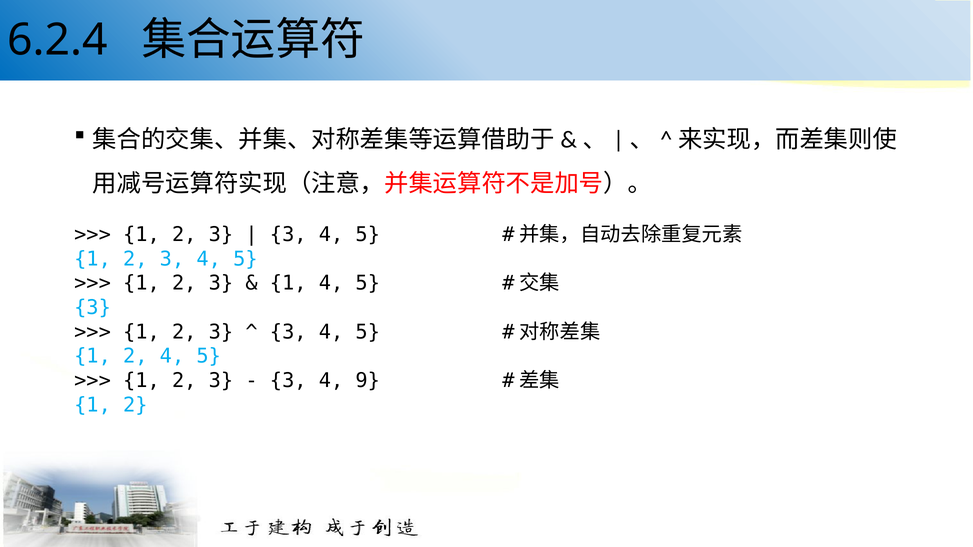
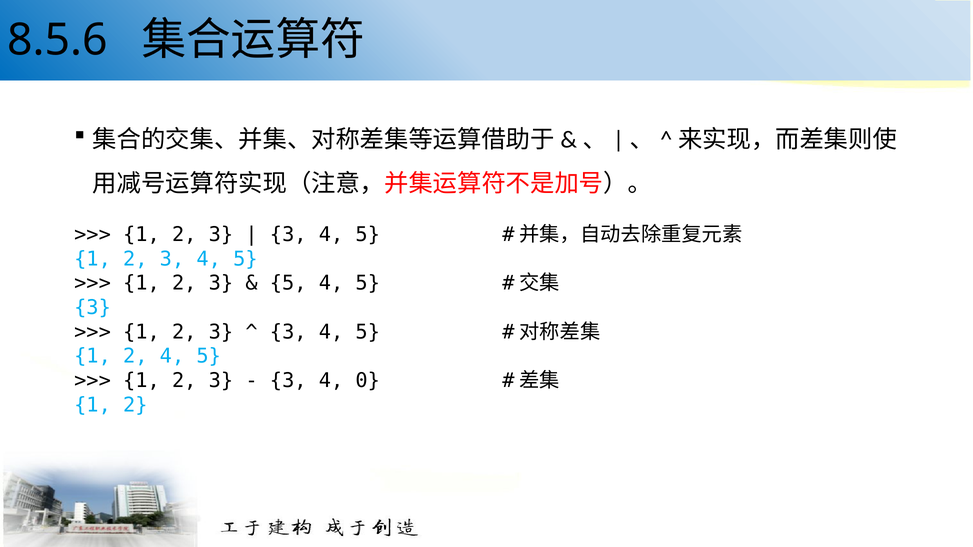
6.2.4: 6.2.4 -> 8.5.6 (58, 40)
1: 1 -> 5 (288, 283)
9: 9 -> 0 (368, 381)
